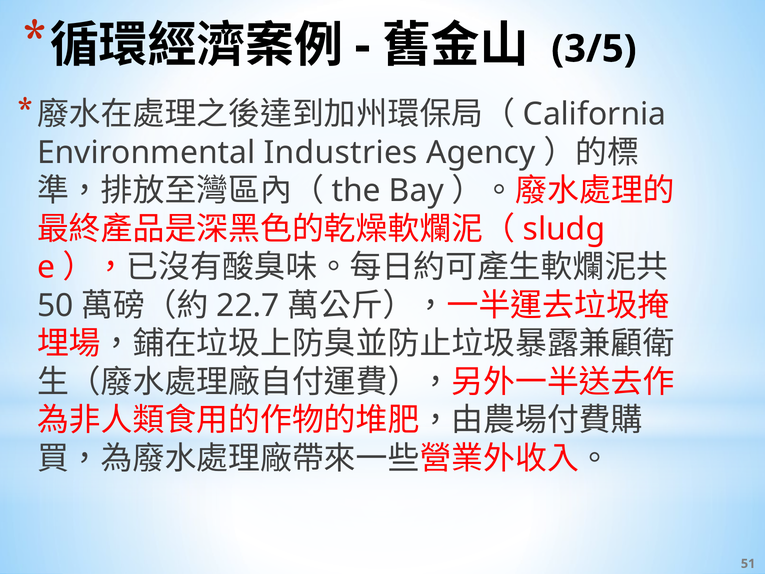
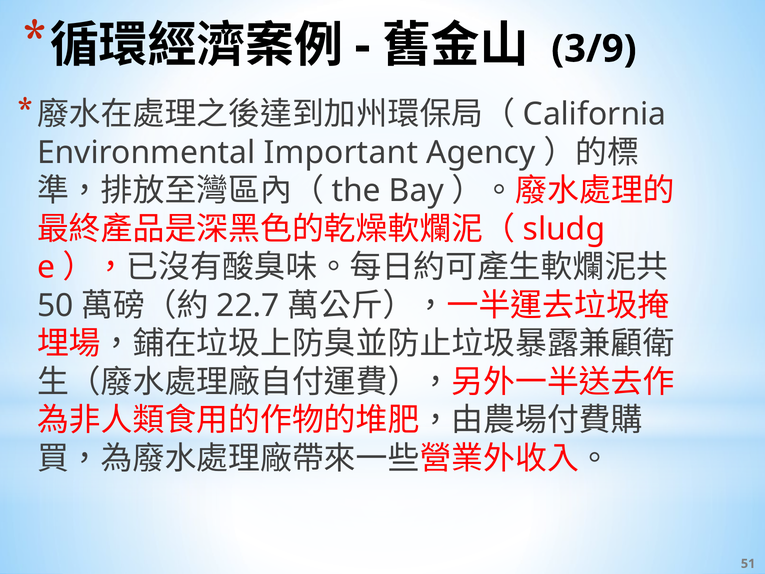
3/5: 3/5 -> 3/9 (594, 49)
Industries: Industries -> Important (341, 153)
